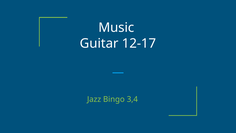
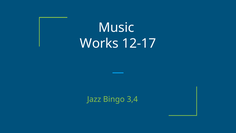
Guitar: Guitar -> Works (99, 43)
